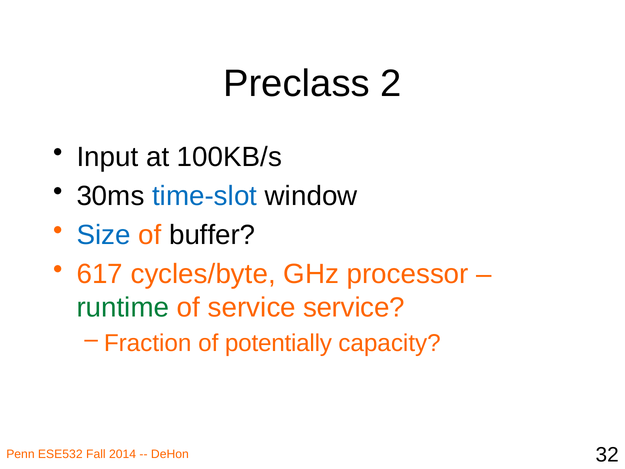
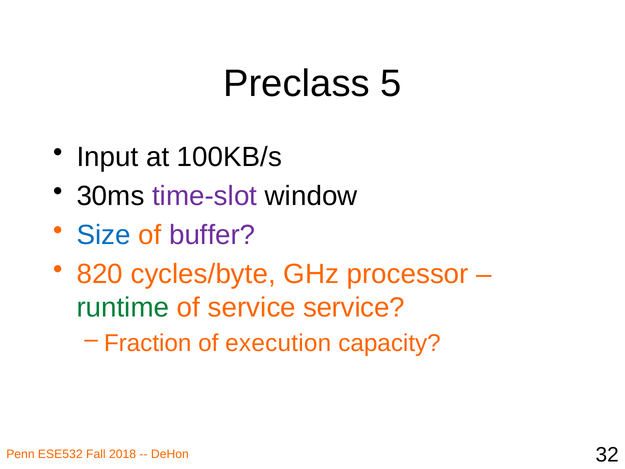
2: 2 -> 5 (391, 83)
time-slot colour: blue -> purple (205, 196)
buffer colour: black -> purple (212, 235)
617: 617 -> 820 (100, 274)
potentially: potentially -> execution (278, 343)
2014: 2014 -> 2018 (123, 454)
